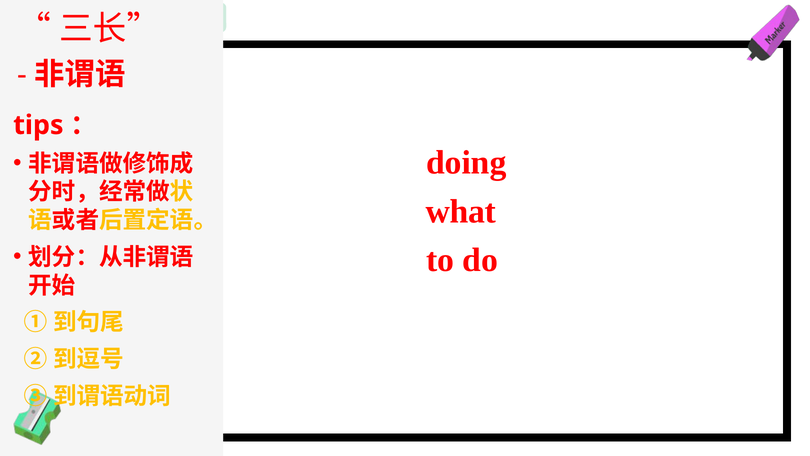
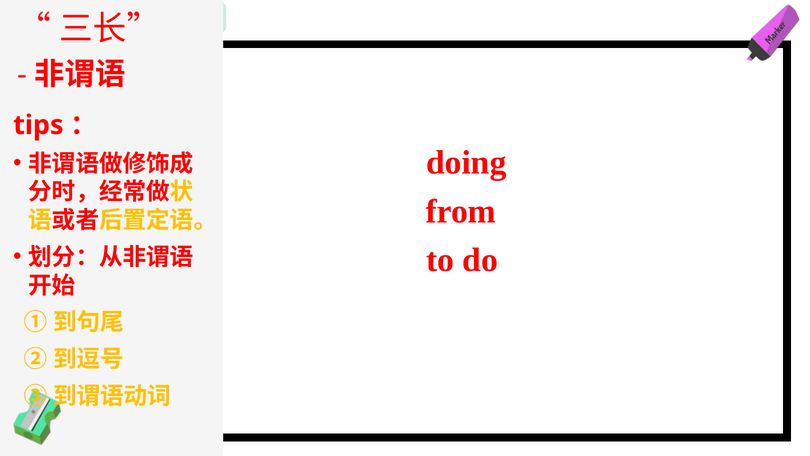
what: what -> from (461, 211)
